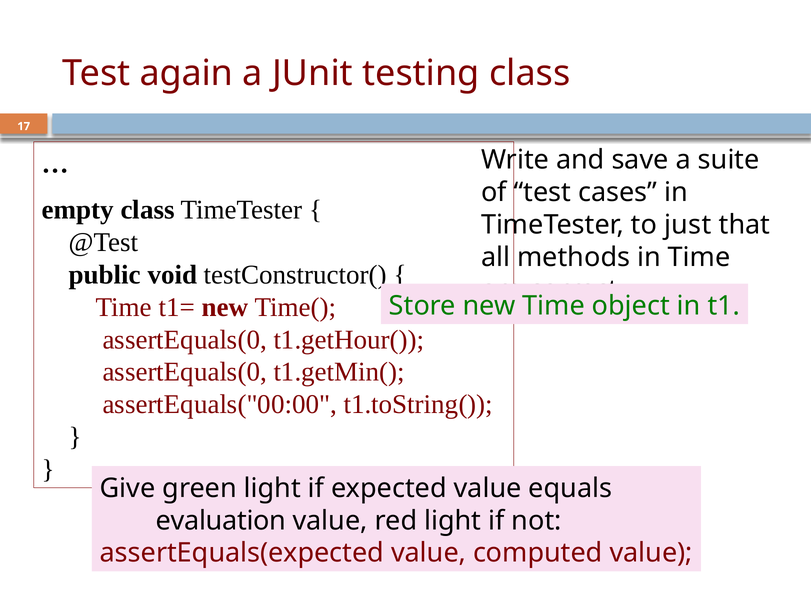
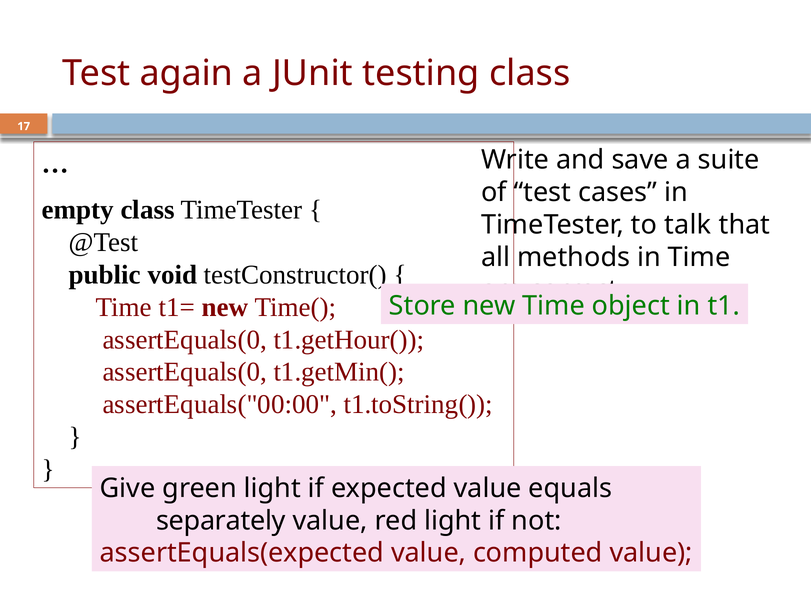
just: just -> talk (688, 225)
evaluation: evaluation -> separately (221, 521)
